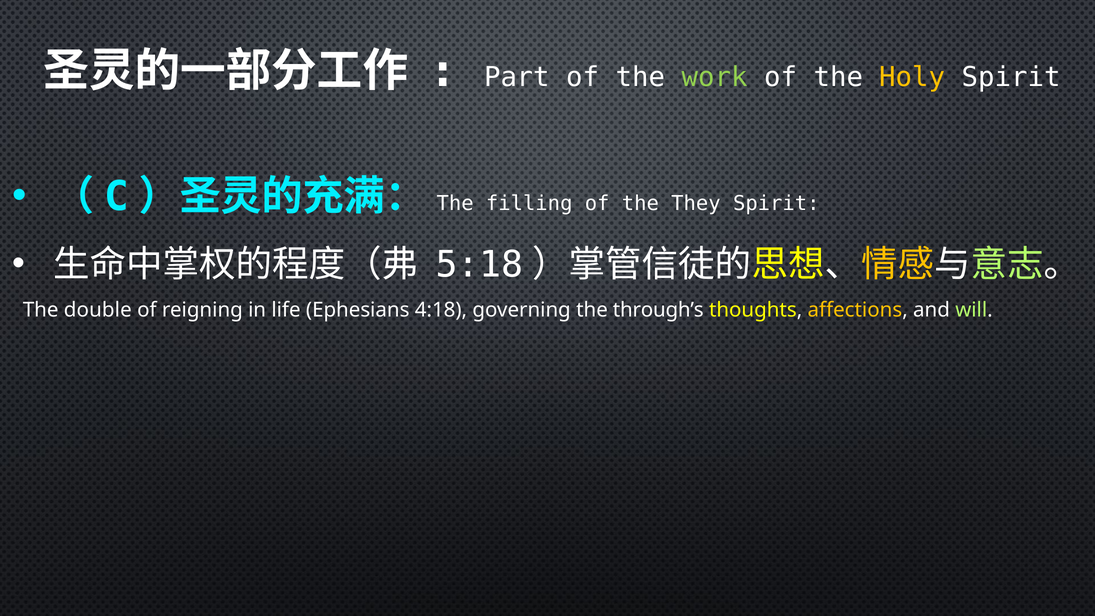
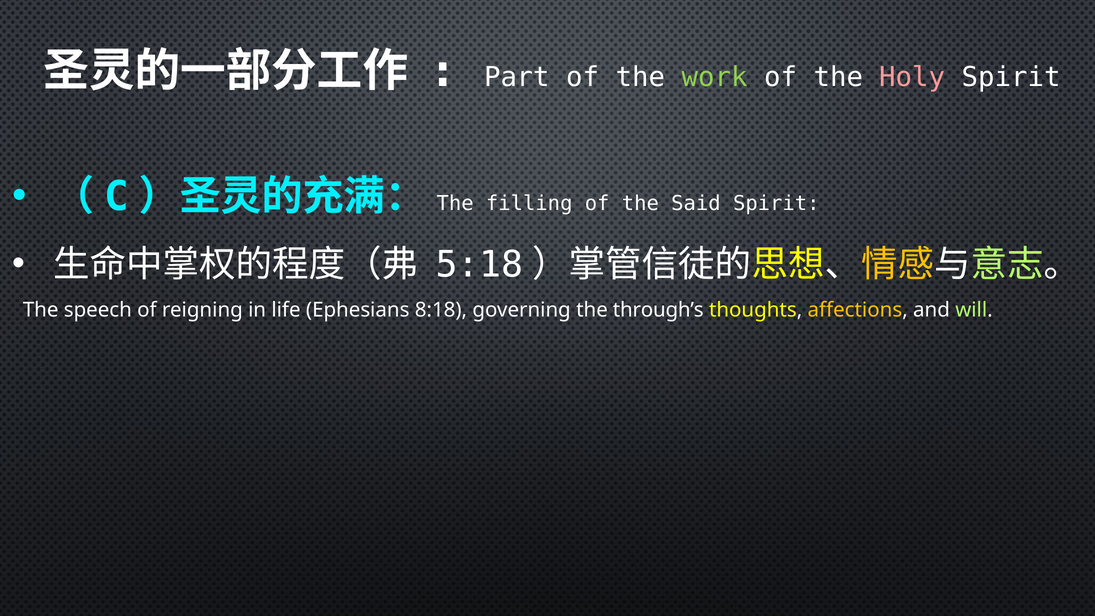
Holy colour: yellow -> pink (912, 77)
They: They -> Said (696, 203)
double: double -> speech (98, 310)
4:18: 4:18 -> 8:18 (441, 310)
